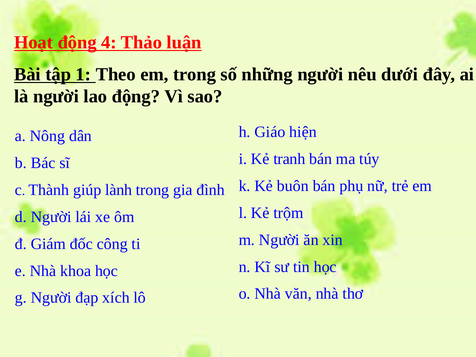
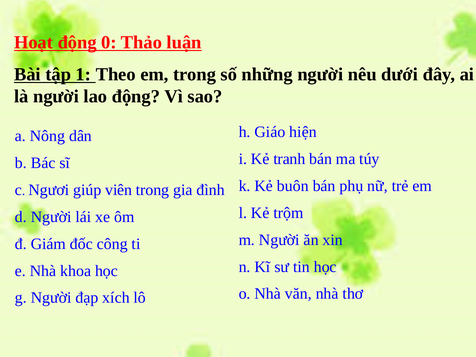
4: 4 -> 0 (109, 43)
Thành: Thành -> Ngươi (49, 190)
lành: lành -> viên (119, 190)
